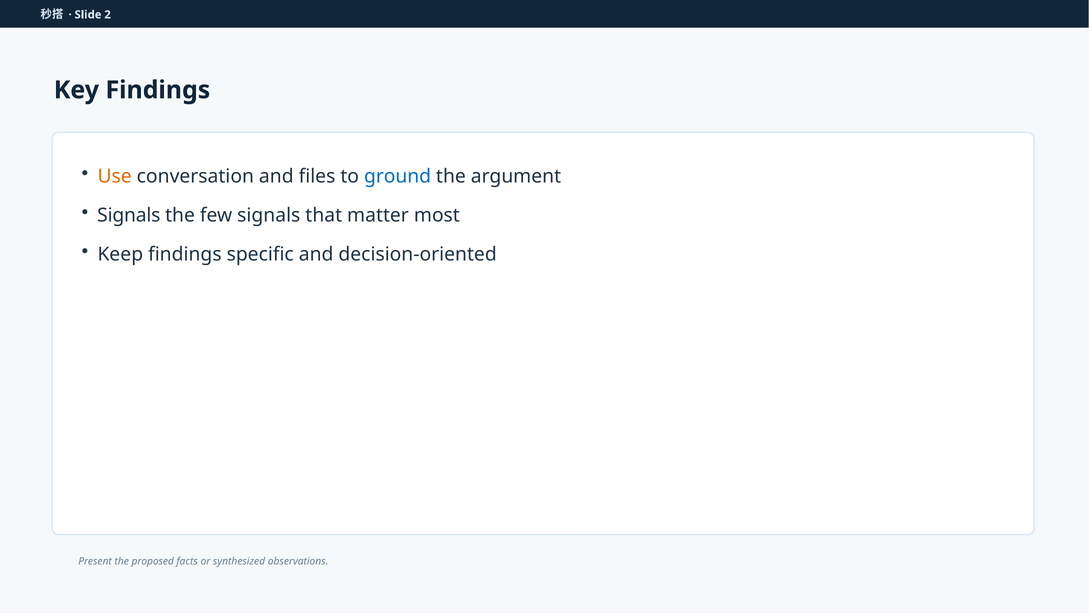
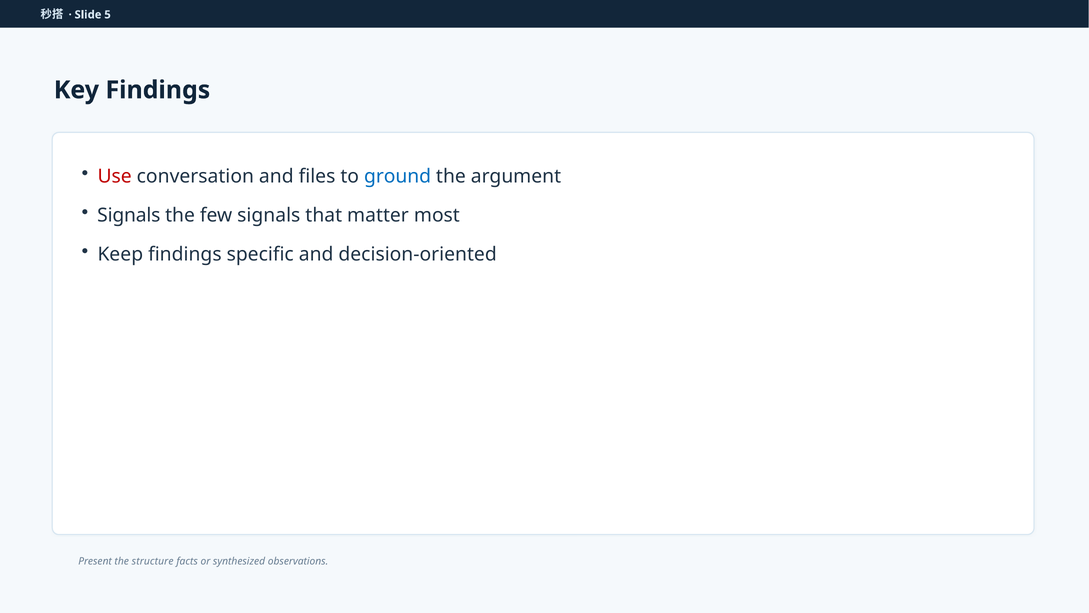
2: 2 -> 5 (108, 15)
Use colour: orange -> red (115, 176)
proposed: proposed -> structure (153, 561)
